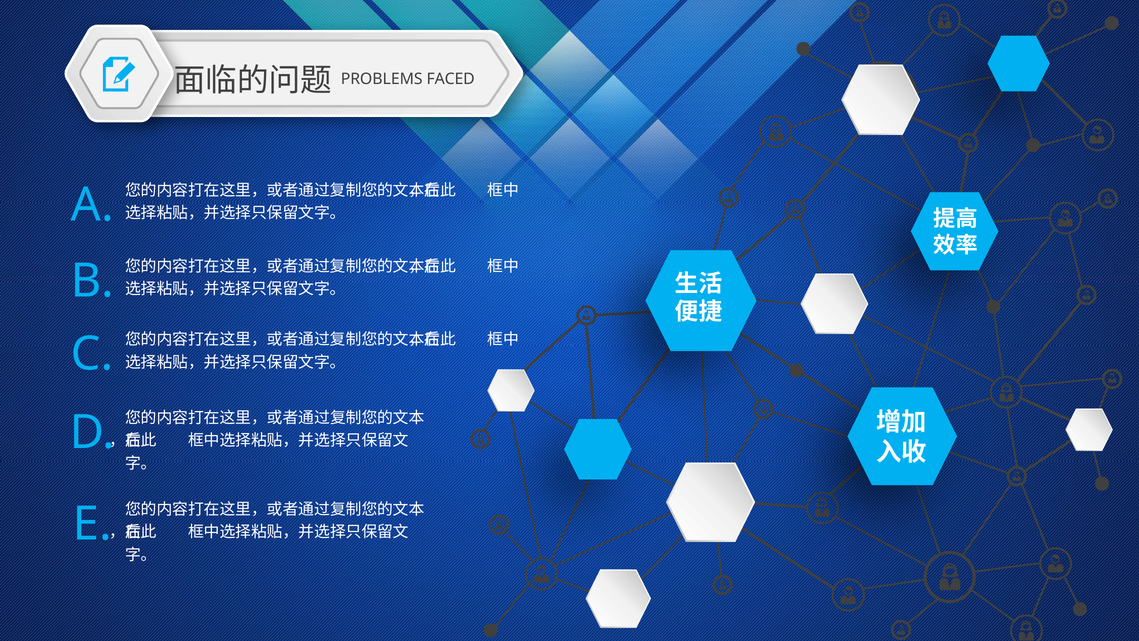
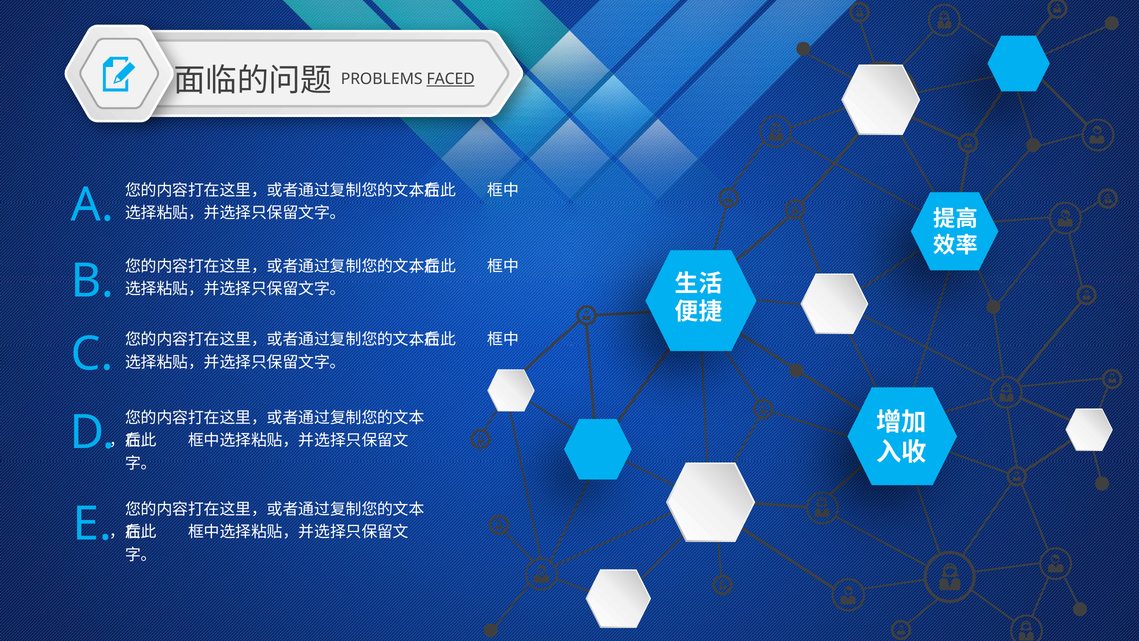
FACED underline: none -> present (451, 79)
